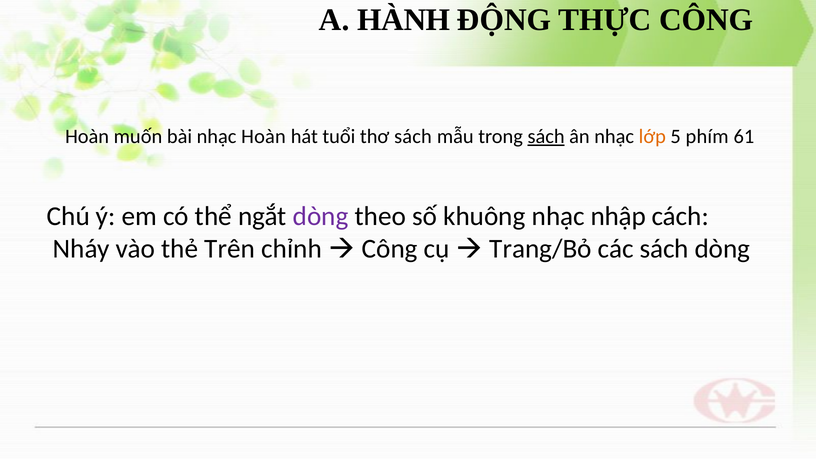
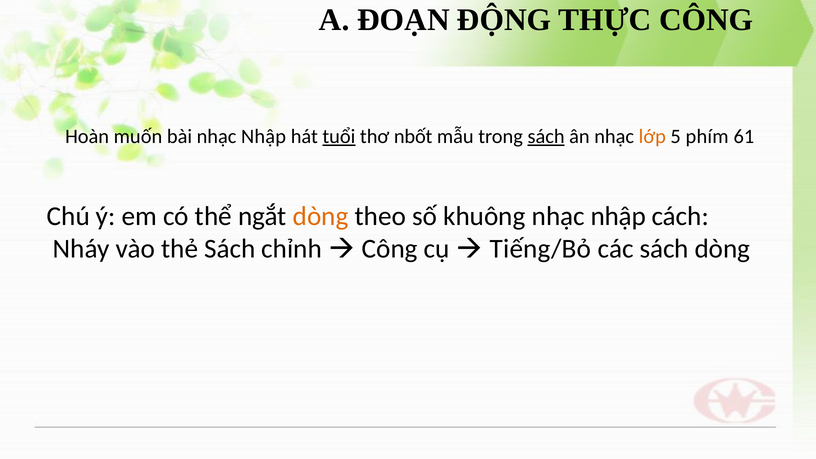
HÀNH: HÀNH -> ĐOẠN (404, 20)
bài nhạc Hoàn: Hoàn -> Nhập (264, 136)
tuổi underline: none -> present (339, 136)
thơ sách: sách -> nbốt (413, 136)
dòng colour: purple -> orange (321, 216)
thẻ Trên: Trên -> Sách (230, 249)
Trang/Bỏ: Trang/Bỏ -> Tiếng/Bỏ (540, 249)
